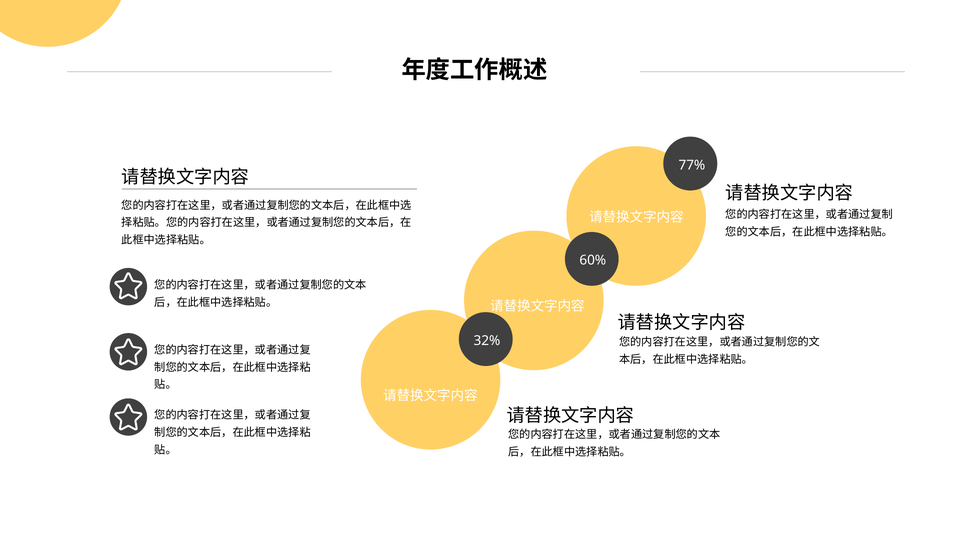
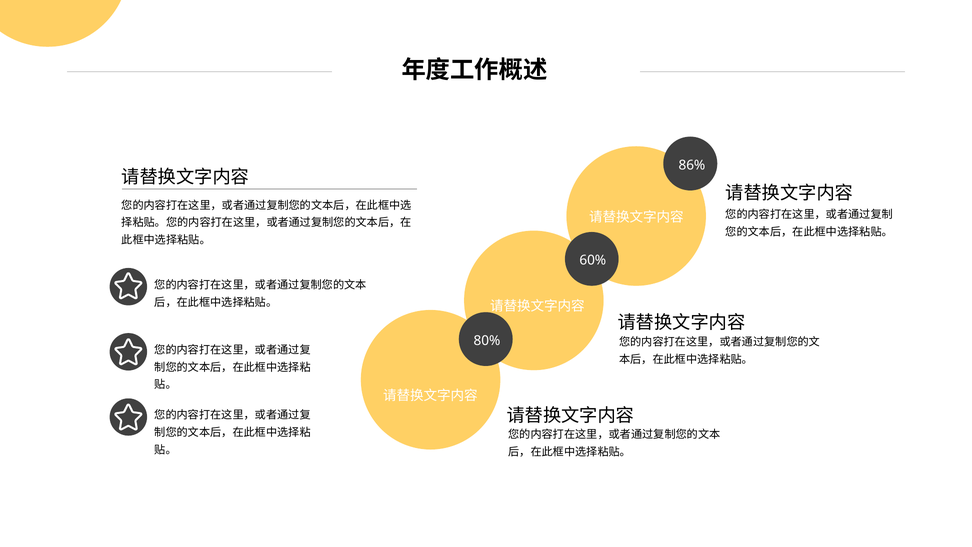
77%: 77% -> 86% (692, 165)
32%: 32% -> 80% (487, 341)
